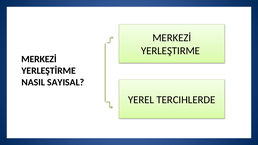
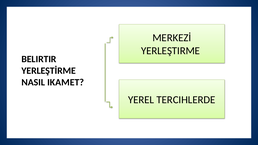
MERKEZİ: MERKEZİ -> BELIRTIR (39, 59)
SAYISAL: SAYISAL -> IKAMET (66, 82)
